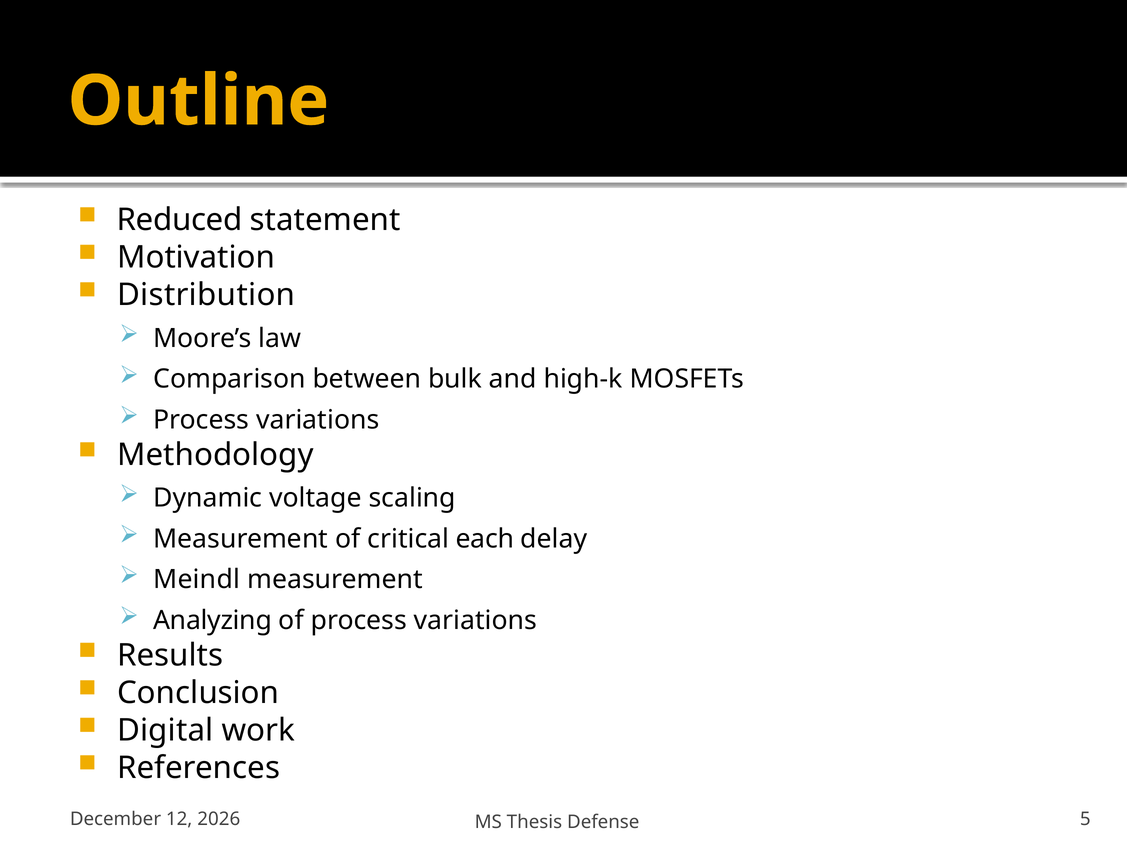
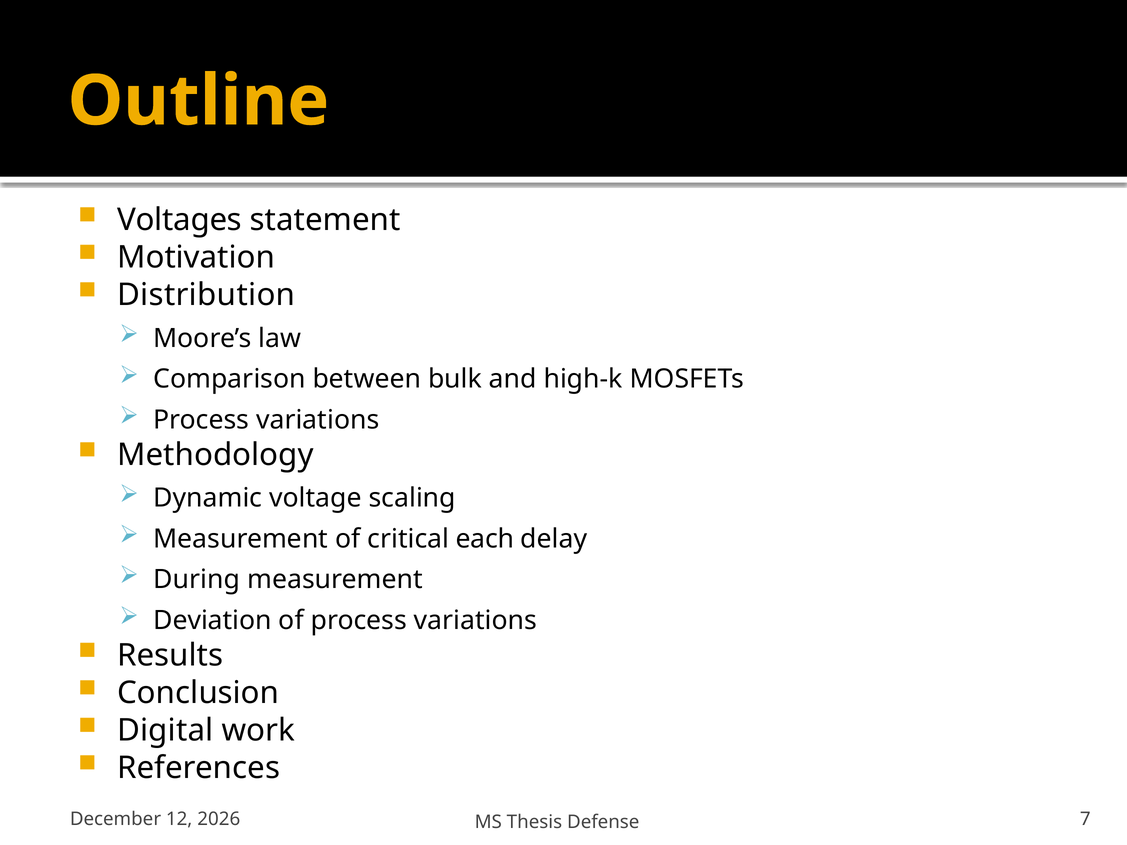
Reduced: Reduced -> Voltages (180, 220)
Meindl: Meindl -> During (197, 580)
Analyzing: Analyzing -> Deviation (212, 620)
5: 5 -> 7 (1085, 819)
